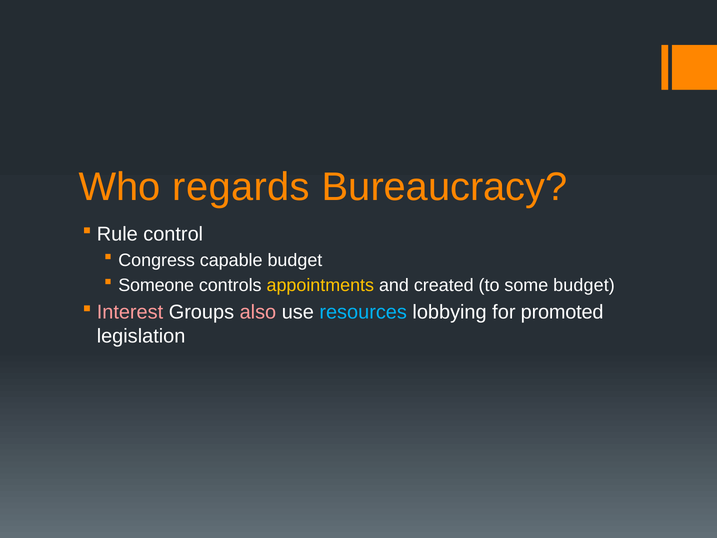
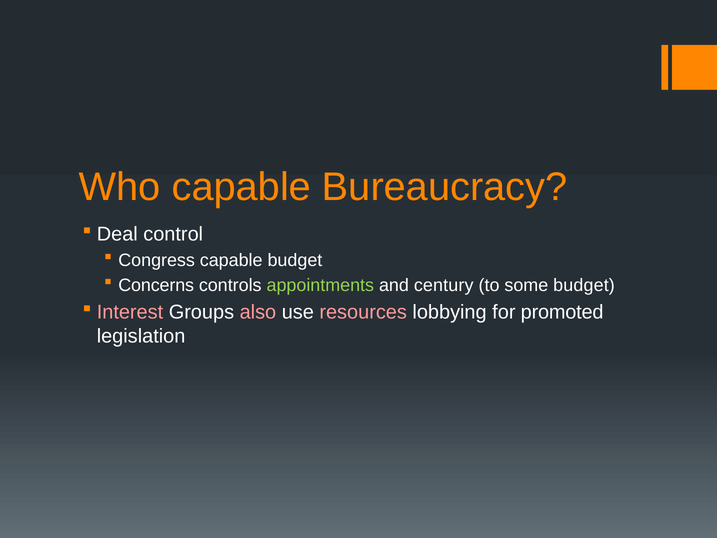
Who regards: regards -> capable (241, 187)
Rule: Rule -> Deal (117, 234)
Someone: Someone -> Concerns (156, 285)
appointments colour: yellow -> light green (320, 285)
created: created -> century (444, 285)
resources colour: light blue -> pink (363, 312)
